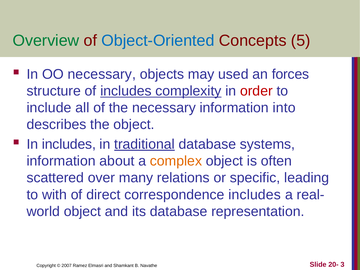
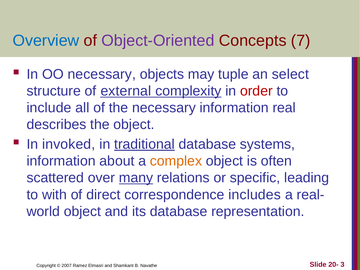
Overview colour: green -> blue (46, 41)
Object-Oriented colour: blue -> purple (158, 41)
5: 5 -> 7 (301, 41)
used: used -> tuple (233, 74)
forces: forces -> select (290, 74)
of includes: includes -> external (126, 91)
into: into -> real (284, 108)
In includes: includes -> invoked (69, 144)
many underline: none -> present (136, 178)
